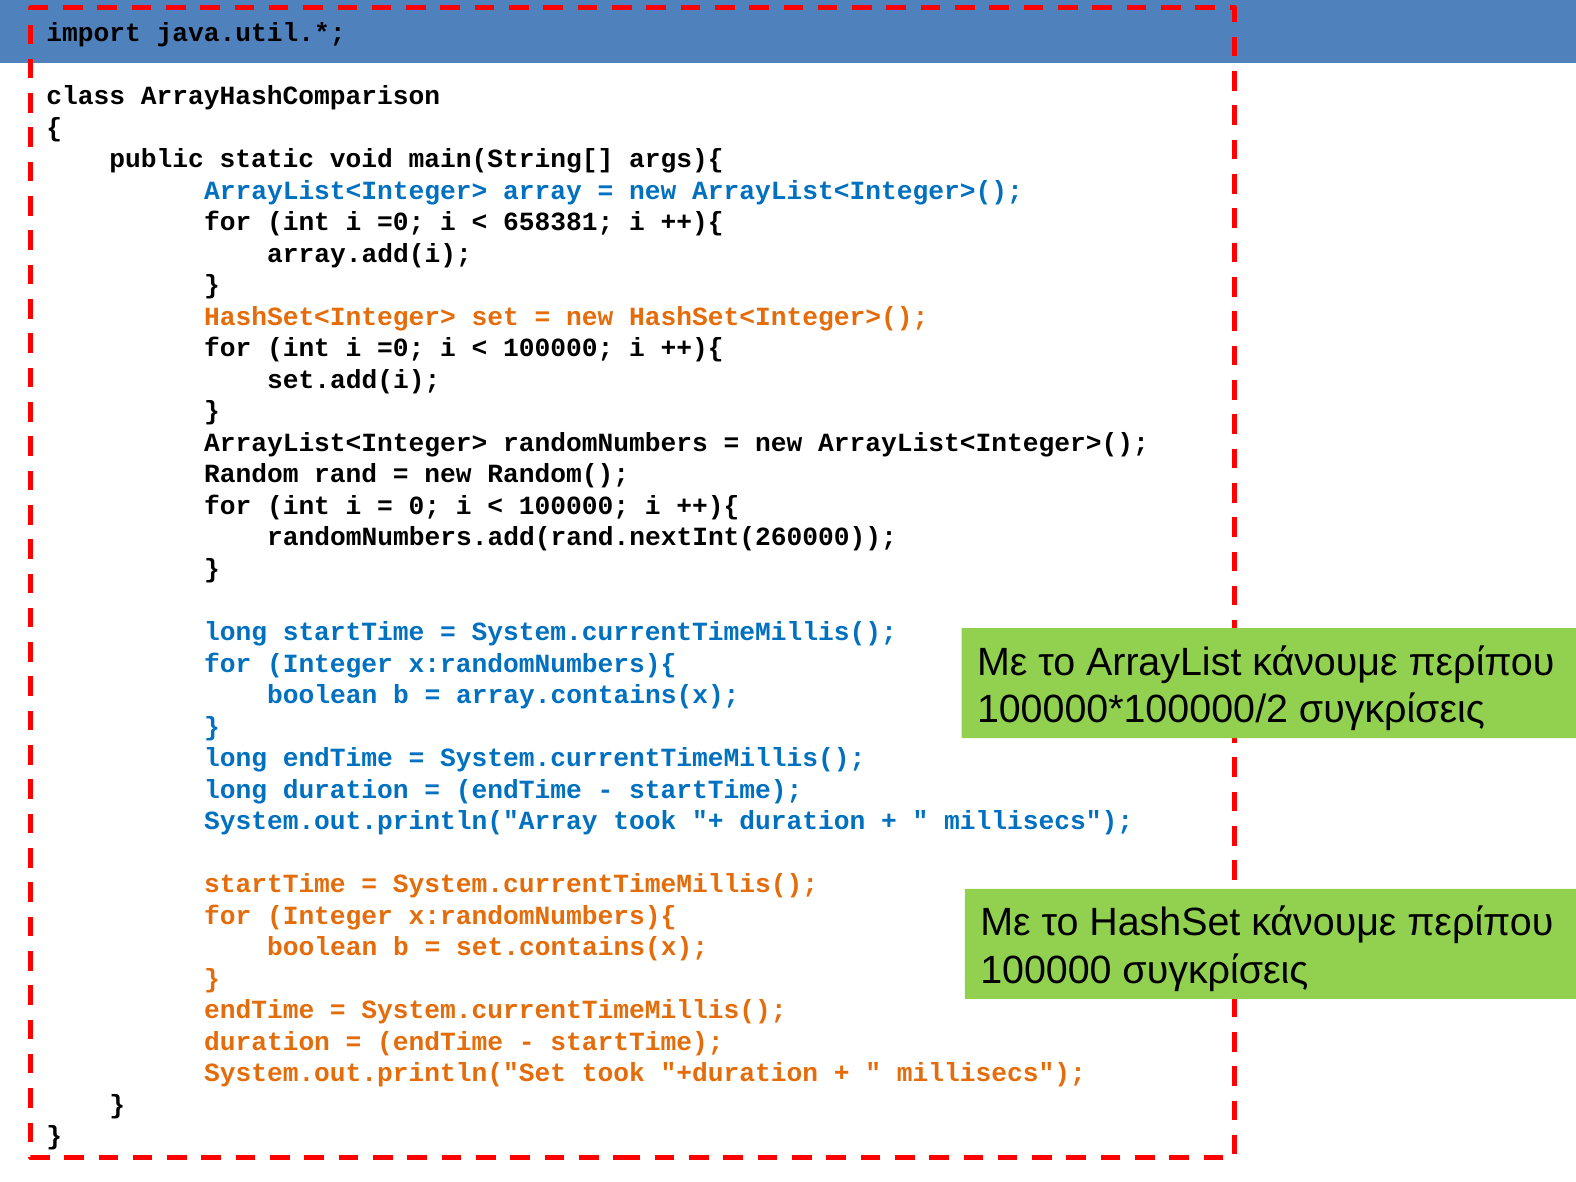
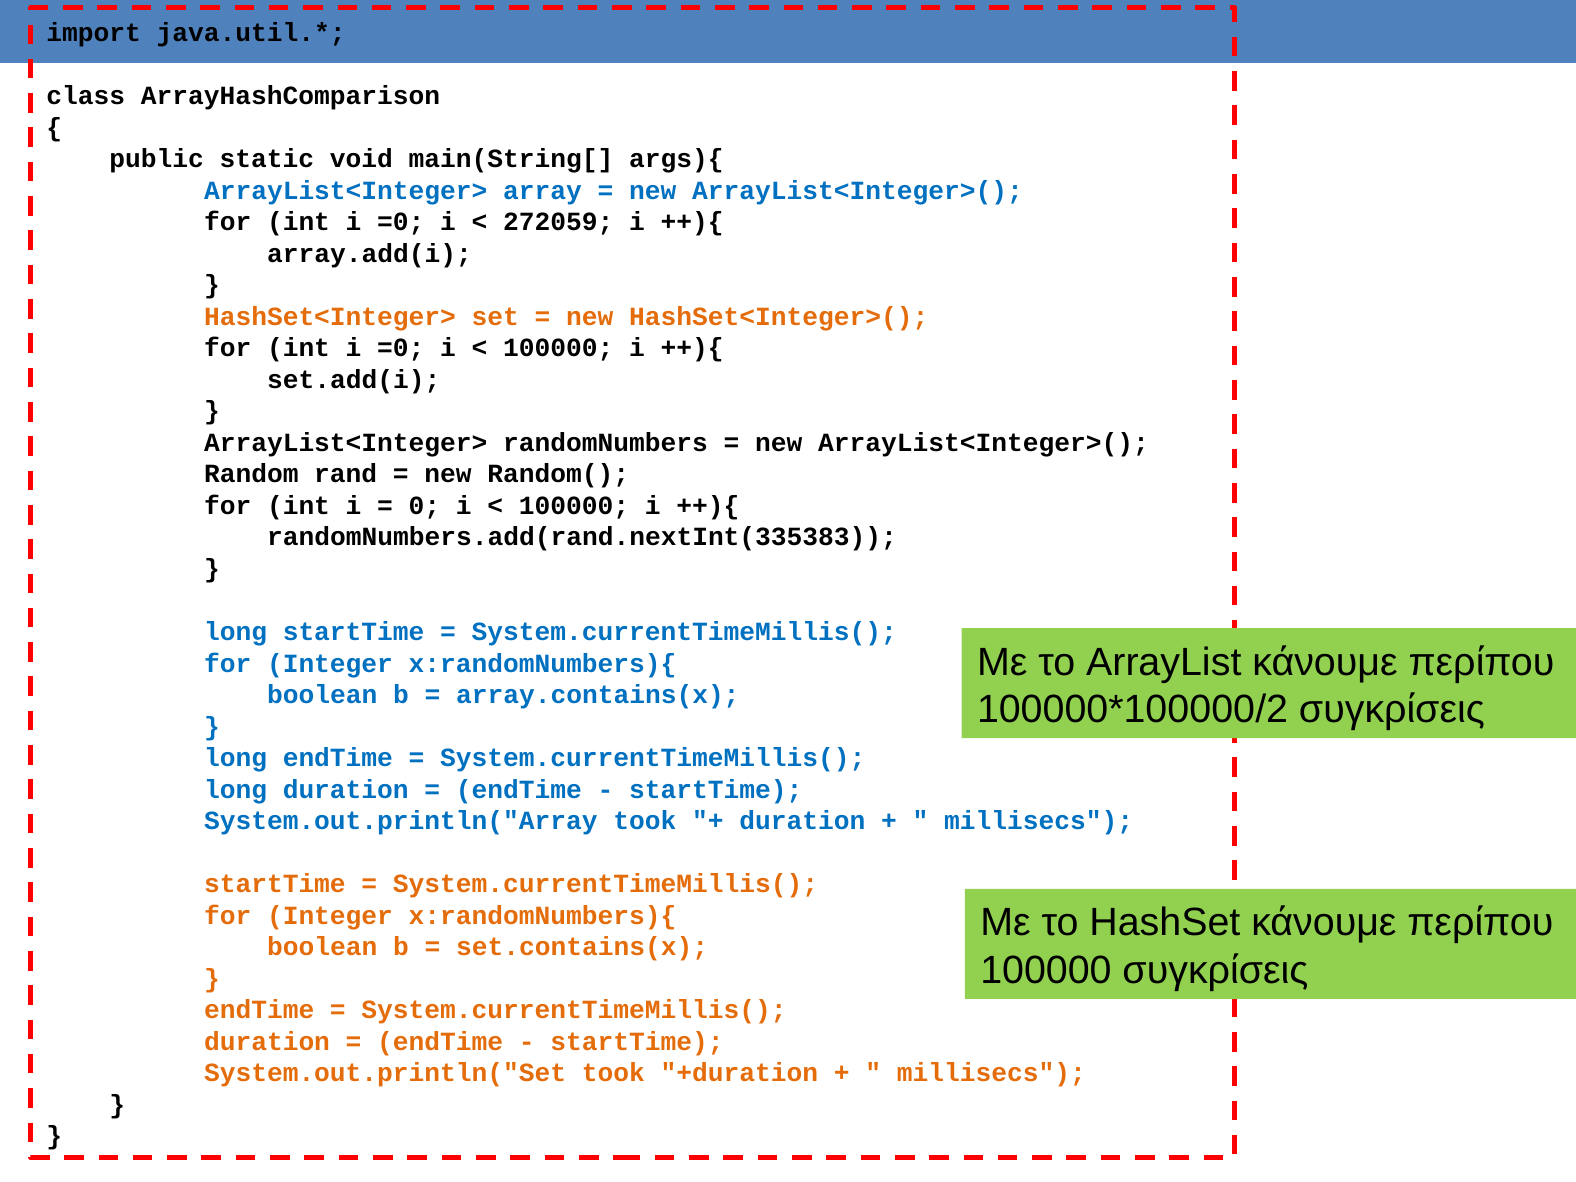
658381: 658381 -> 272059 (558, 222)
randomNumbers.add(rand.nextInt(260000: randomNumbers.add(rand.nextInt(260000 -> randomNumbers.add(rand.nextInt(335383 (582, 537)
